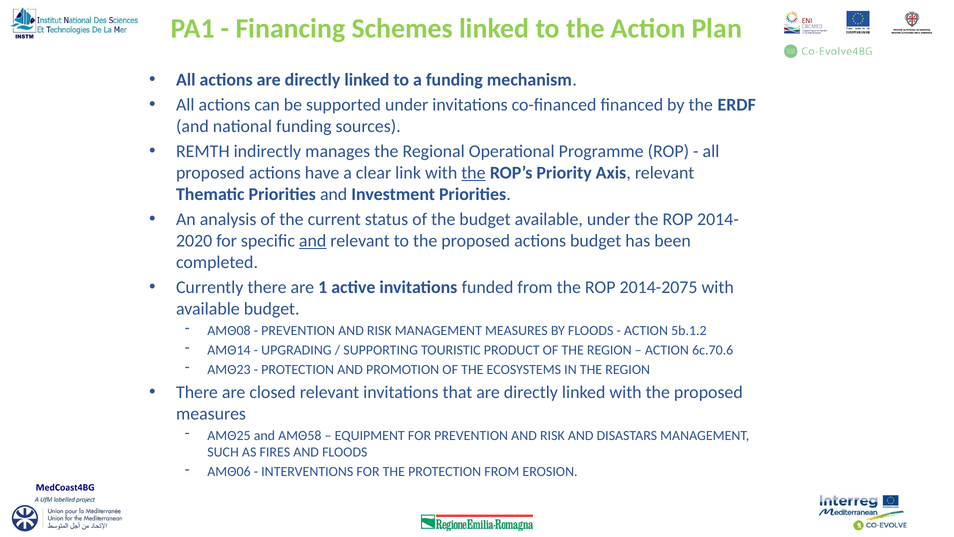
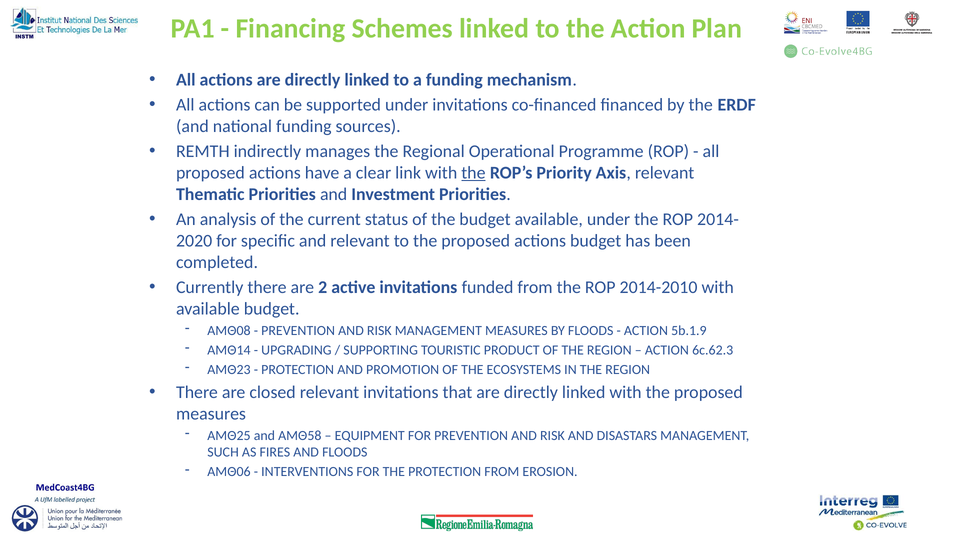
and underline: present -> none (313, 241)
1: 1 -> 2 (323, 287)
2014-2075: 2014-2075 -> 2014-2010 (659, 287)
5b.1.2: 5b.1.2 -> 5b.1.9 (689, 330)
6c.70.6: 6c.70.6 -> 6c.62.3 (713, 350)
